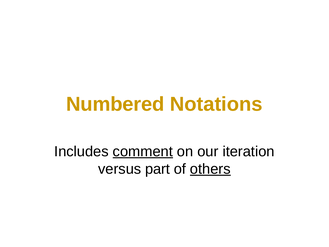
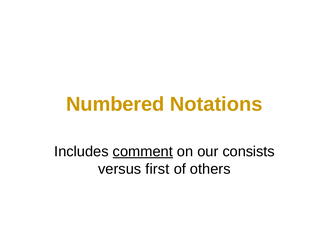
iteration: iteration -> consists (249, 151)
part: part -> first (157, 169)
others underline: present -> none (210, 169)
